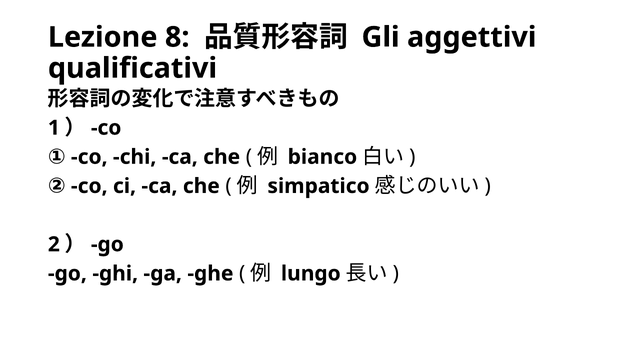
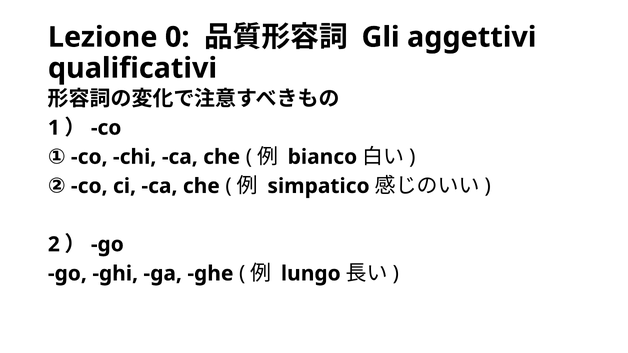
8: 8 -> 0 (177, 37)
